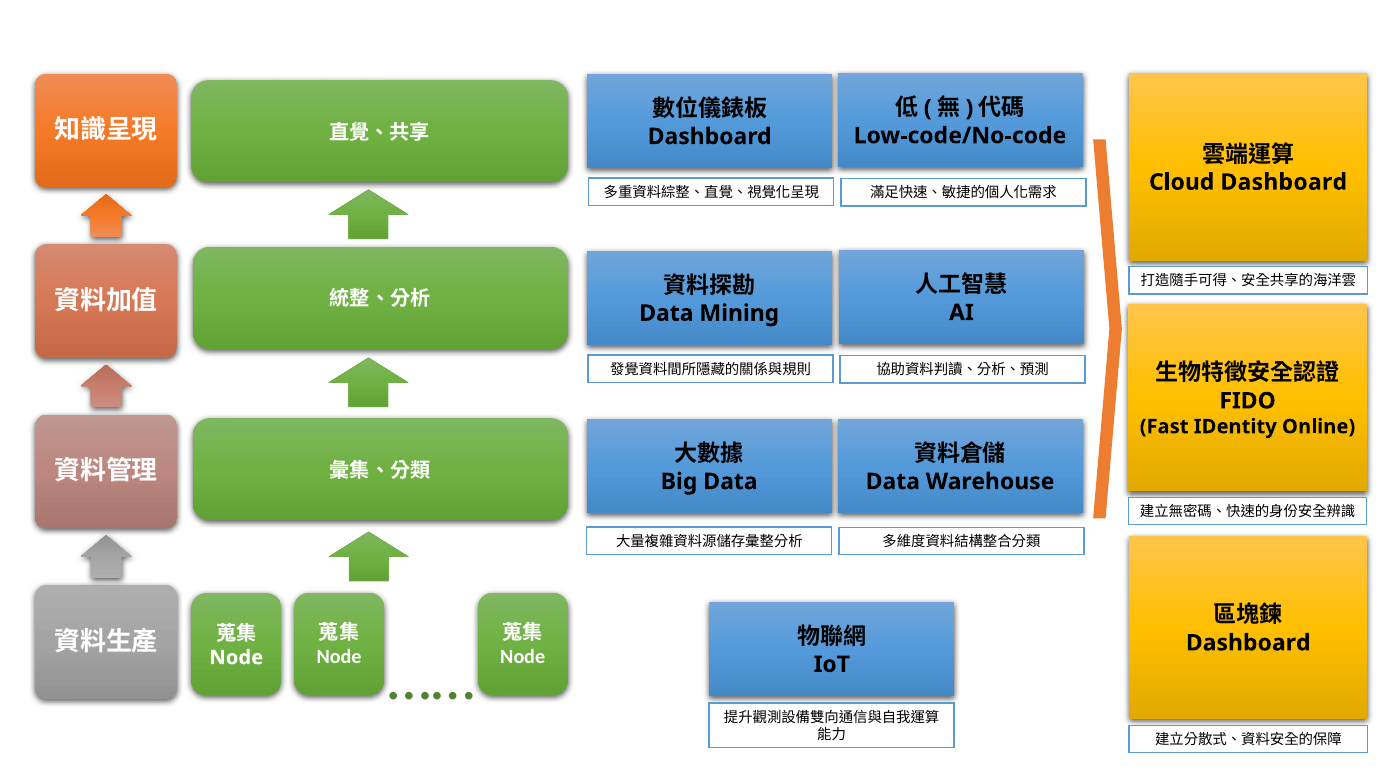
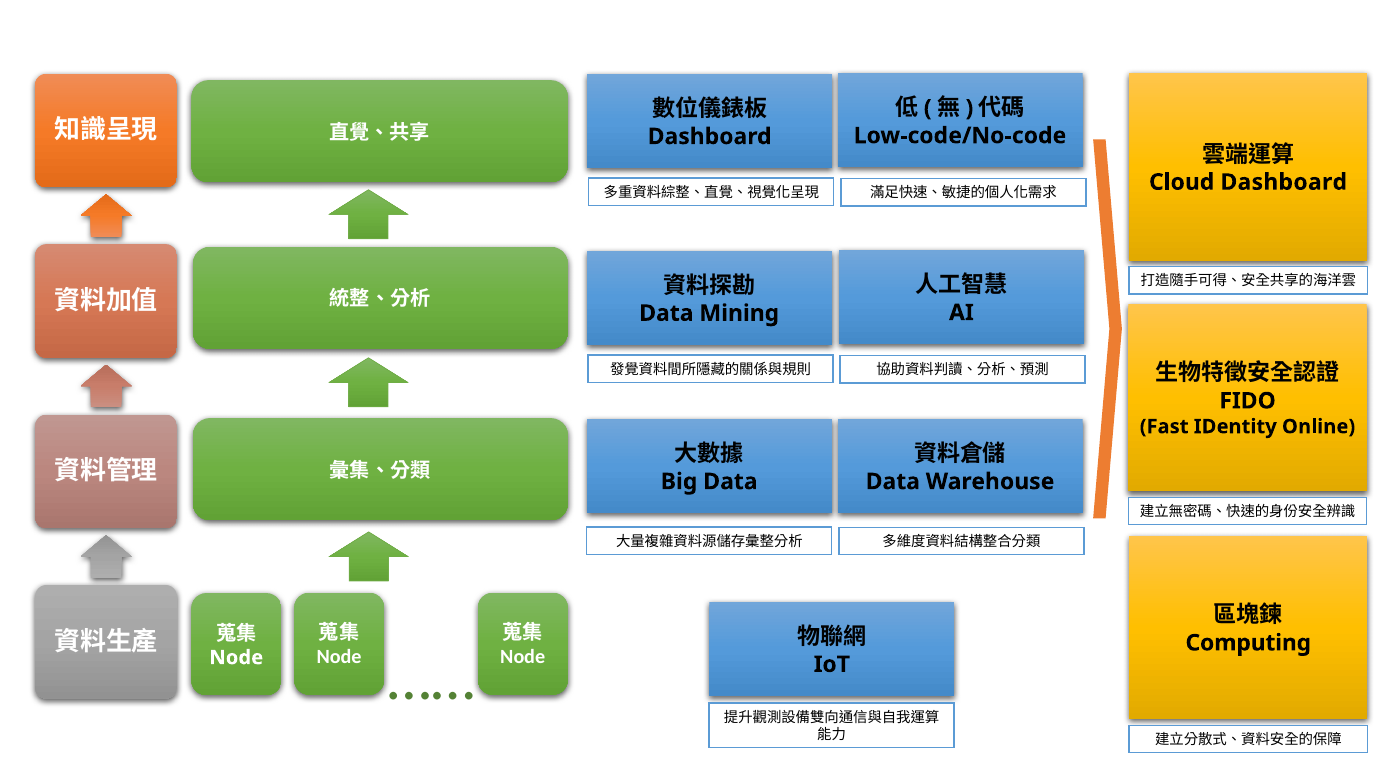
Dashboard: Dashboard -> Computing (1248, 643)
